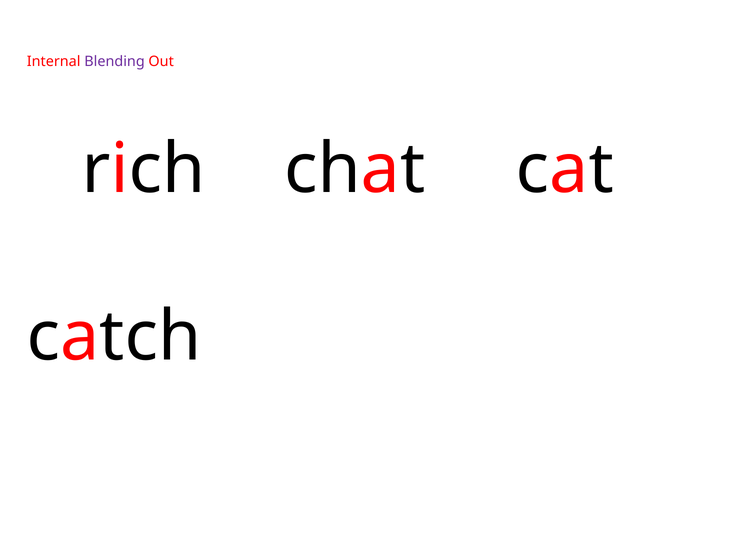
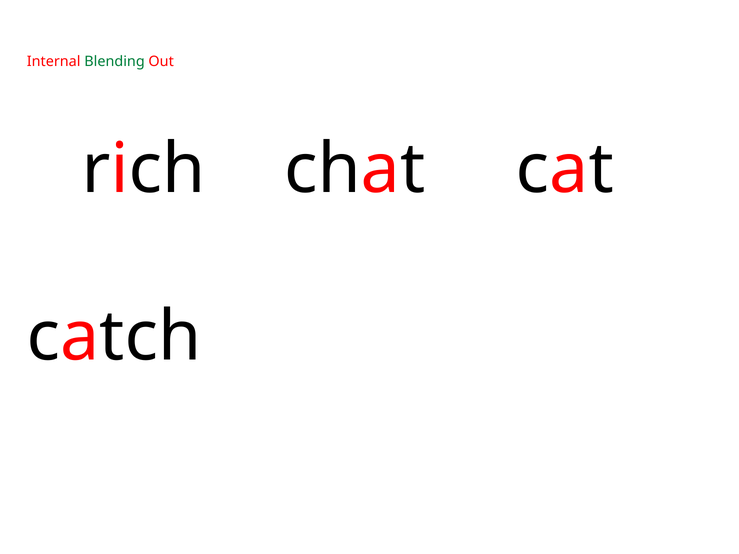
Blending colour: purple -> green (115, 62)
